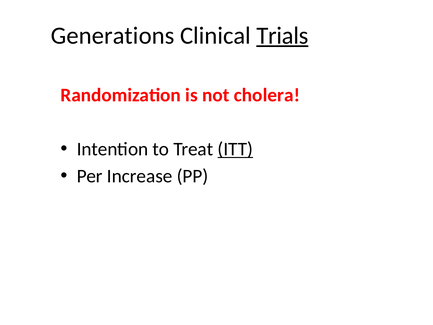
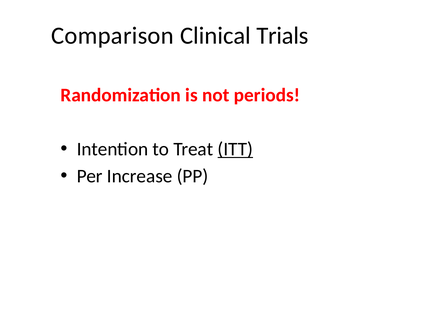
Generations: Generations -> Comparison (113, 36)
Trials underline: present -> none (282, 36)
cholera: cholera -> periods (267, 95)
